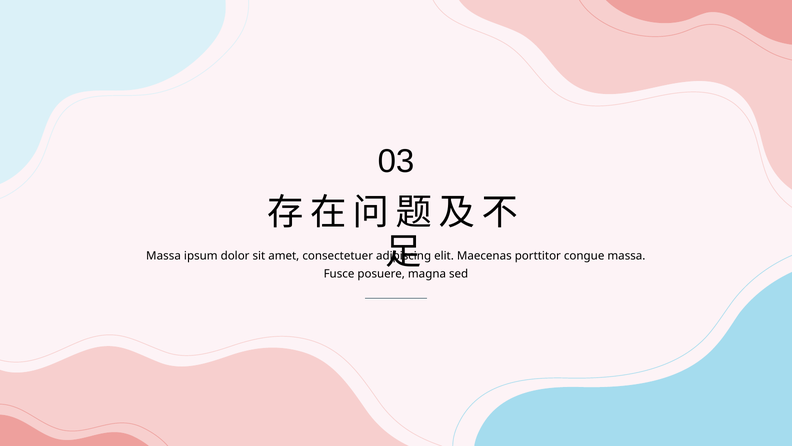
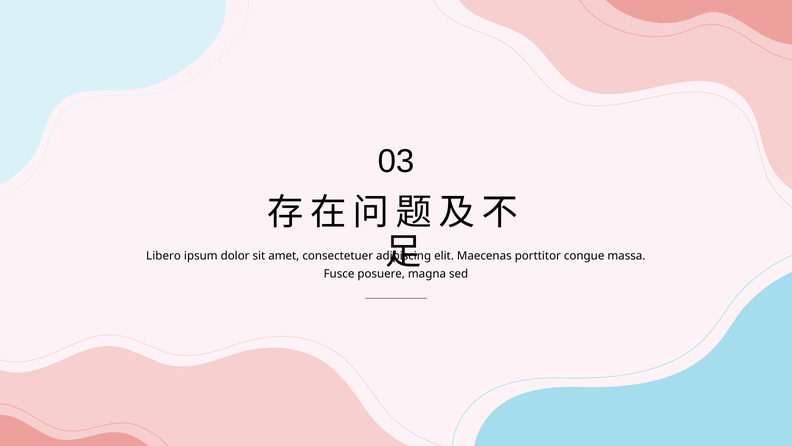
Massa: Massa -> Libero (164, 255)
